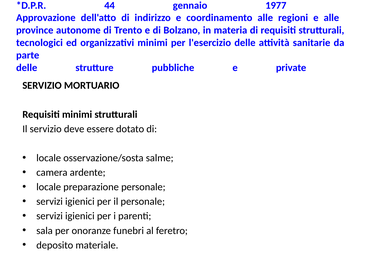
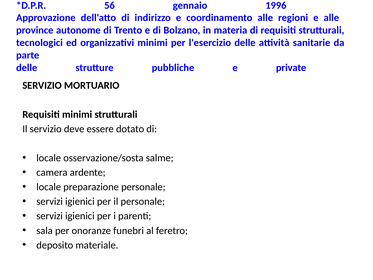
44: 44 -> 56 (110, 5)
1977: 1977 -> 1996 (276, 5)
